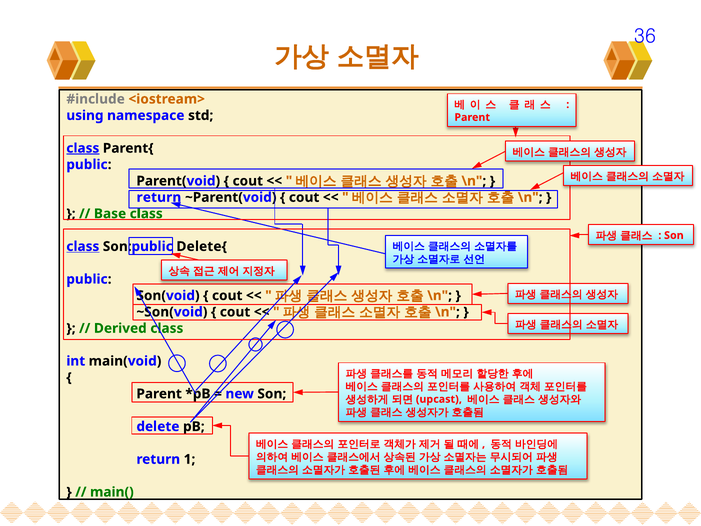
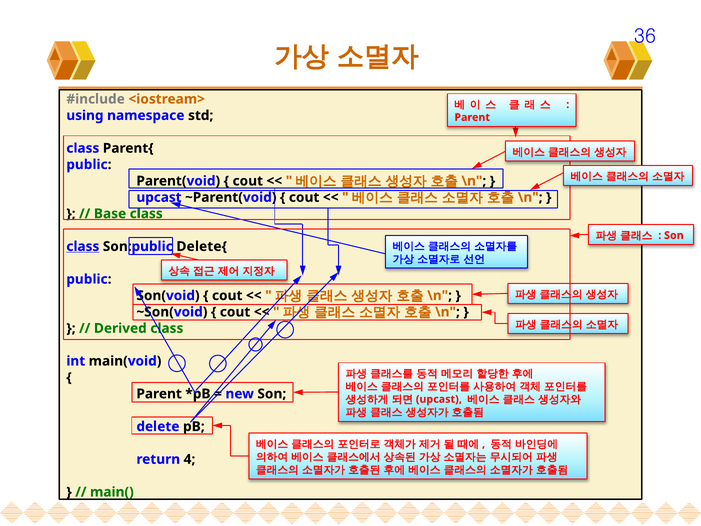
class underline: present -> none (83, 148)
return: return -> upcast (159, 197)
1: 1 -> 4 (189, 459)
